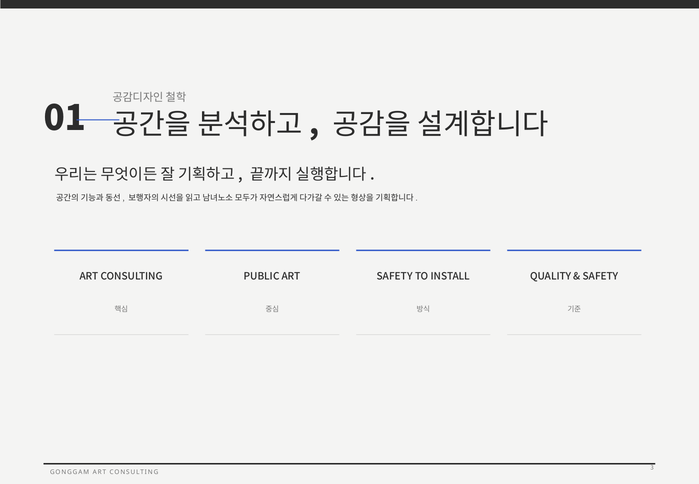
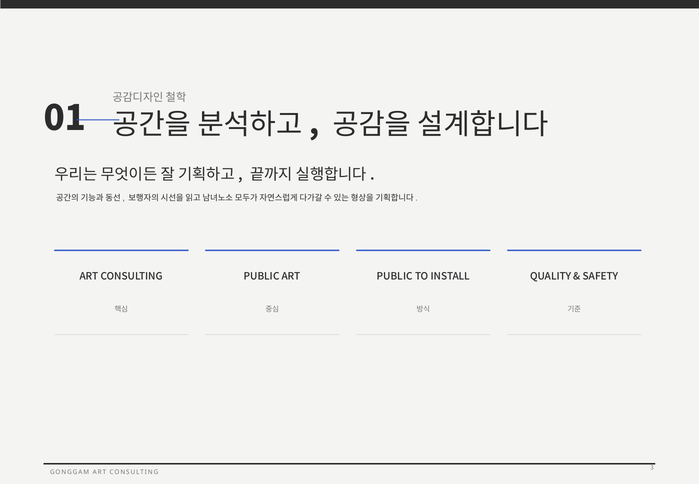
SAFETY: SAFETY -> PUBLIC (395, 276)
